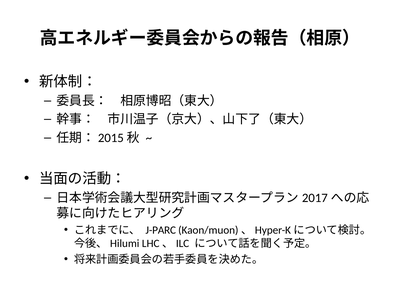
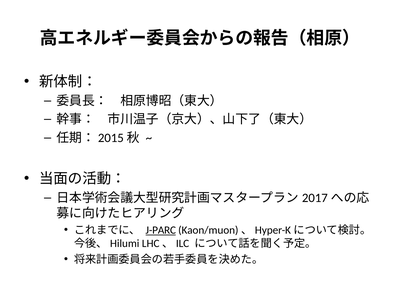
J-PARC underline: none -> present (161, 230)
